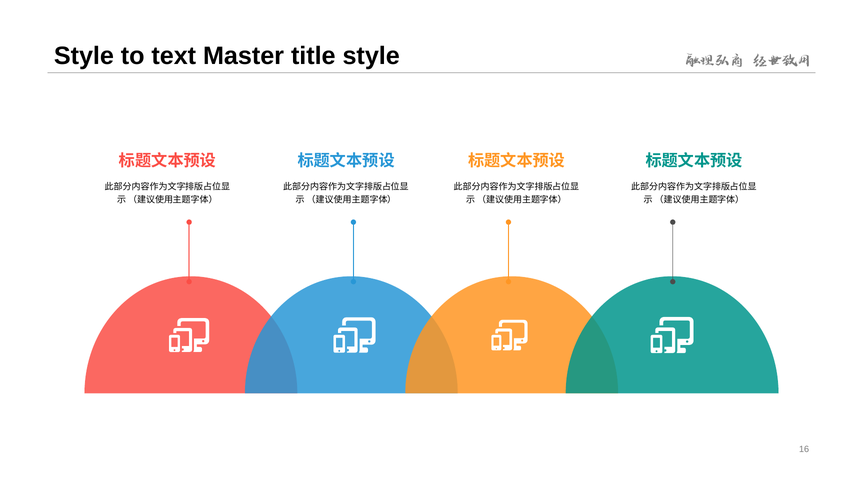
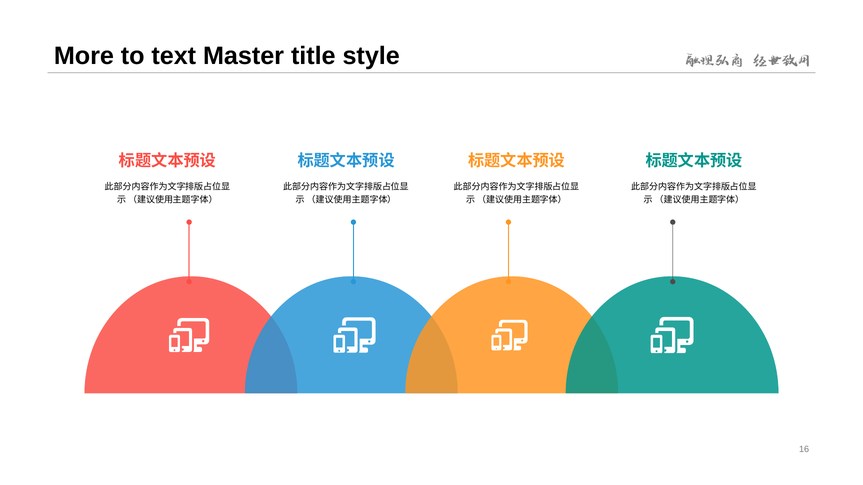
Style: Style -> More (84, 56)
